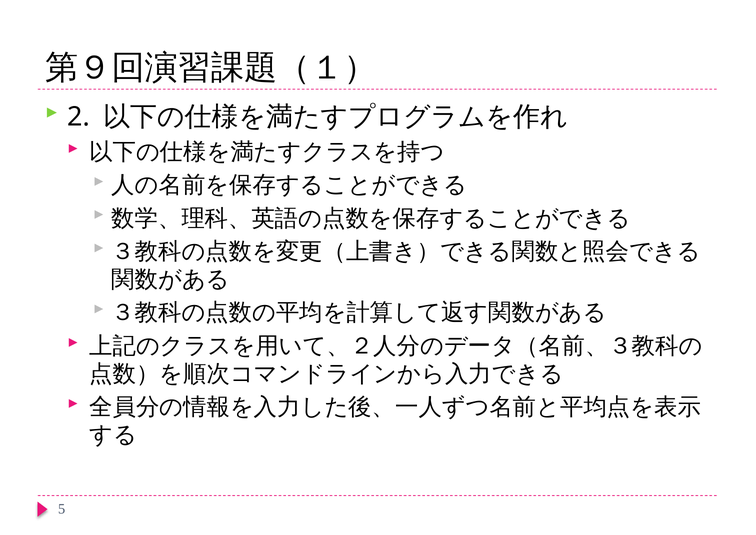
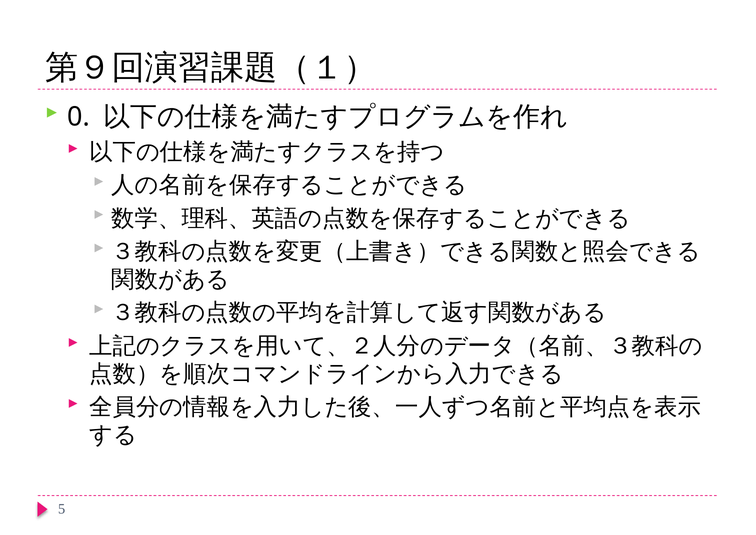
2: 2 -> 0 (79, 117)
